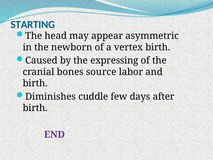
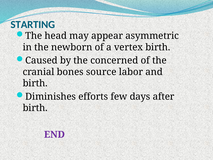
expressing: expressing -> concerned (114, 60)
cuddle: cuddle -> efforts (93, 96)
